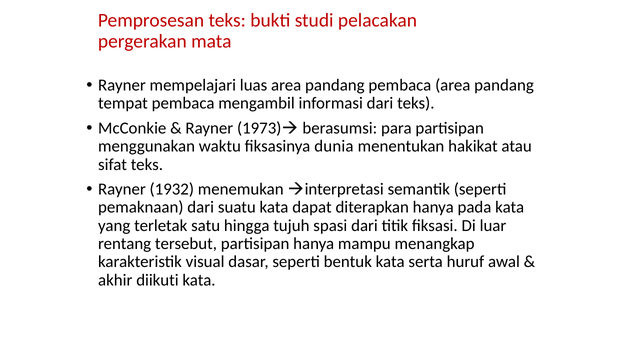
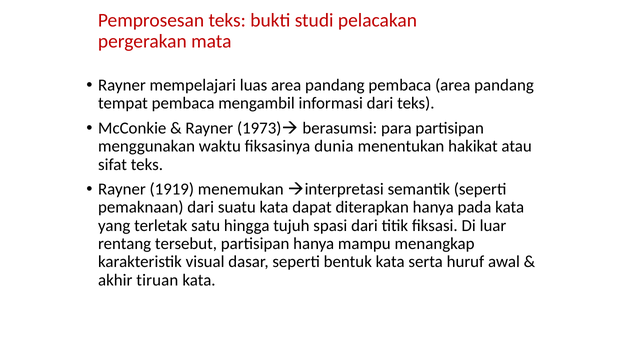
1932: 1932 -> 1919 (172, 189)
diikuti: diikuti -> tiruan (157, 280)
